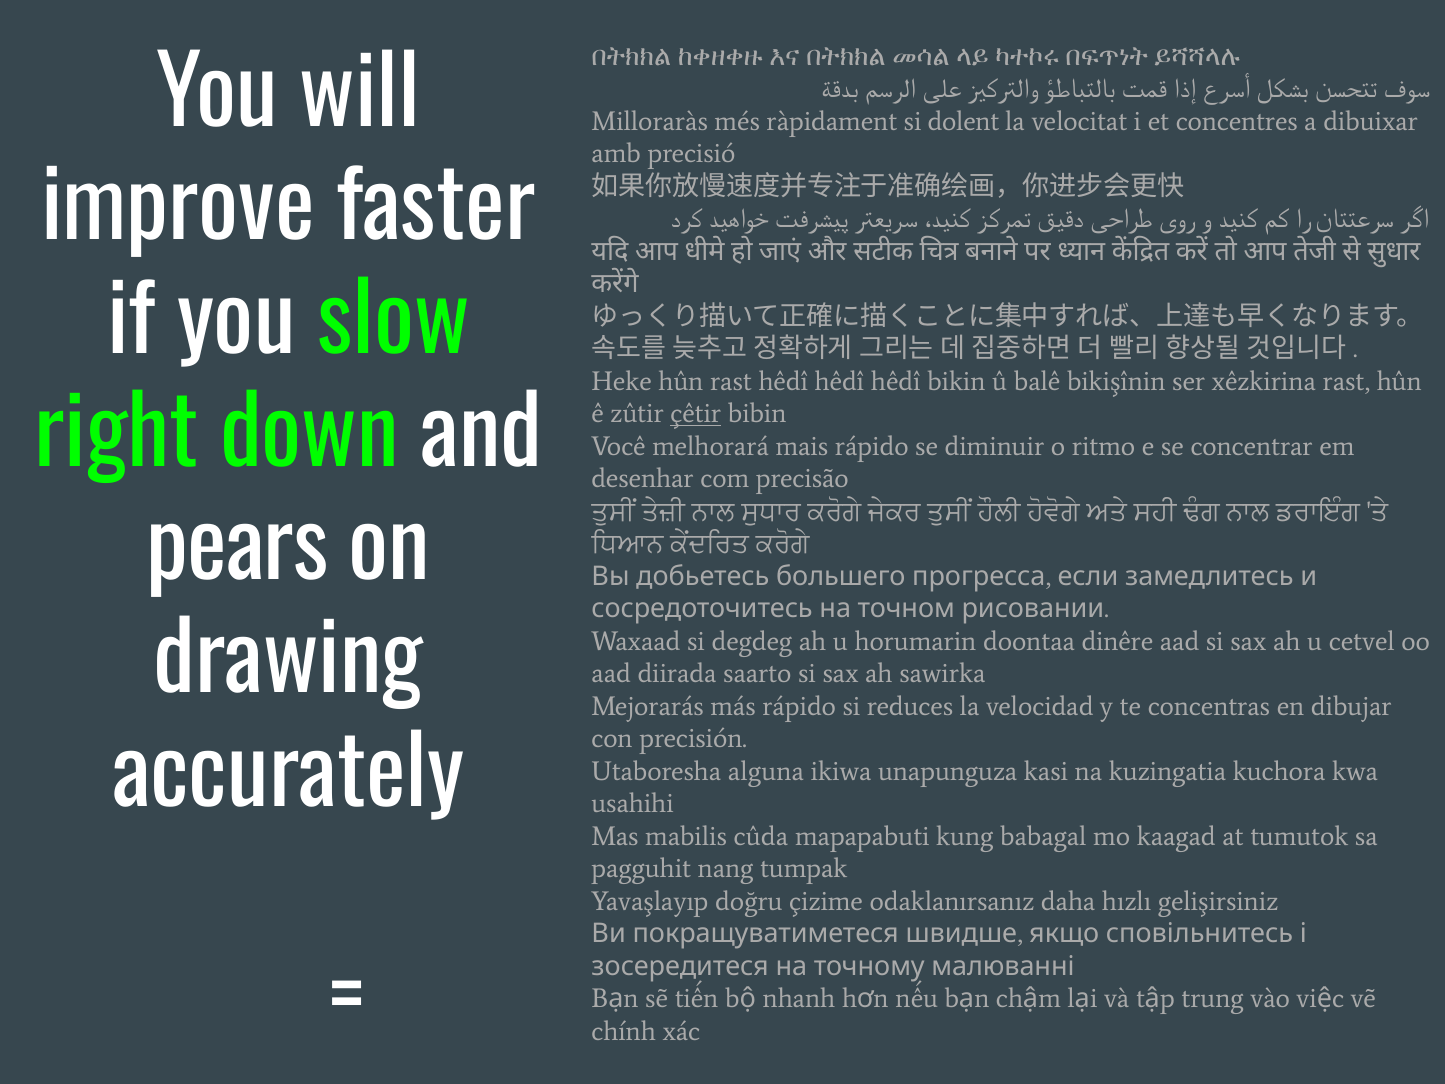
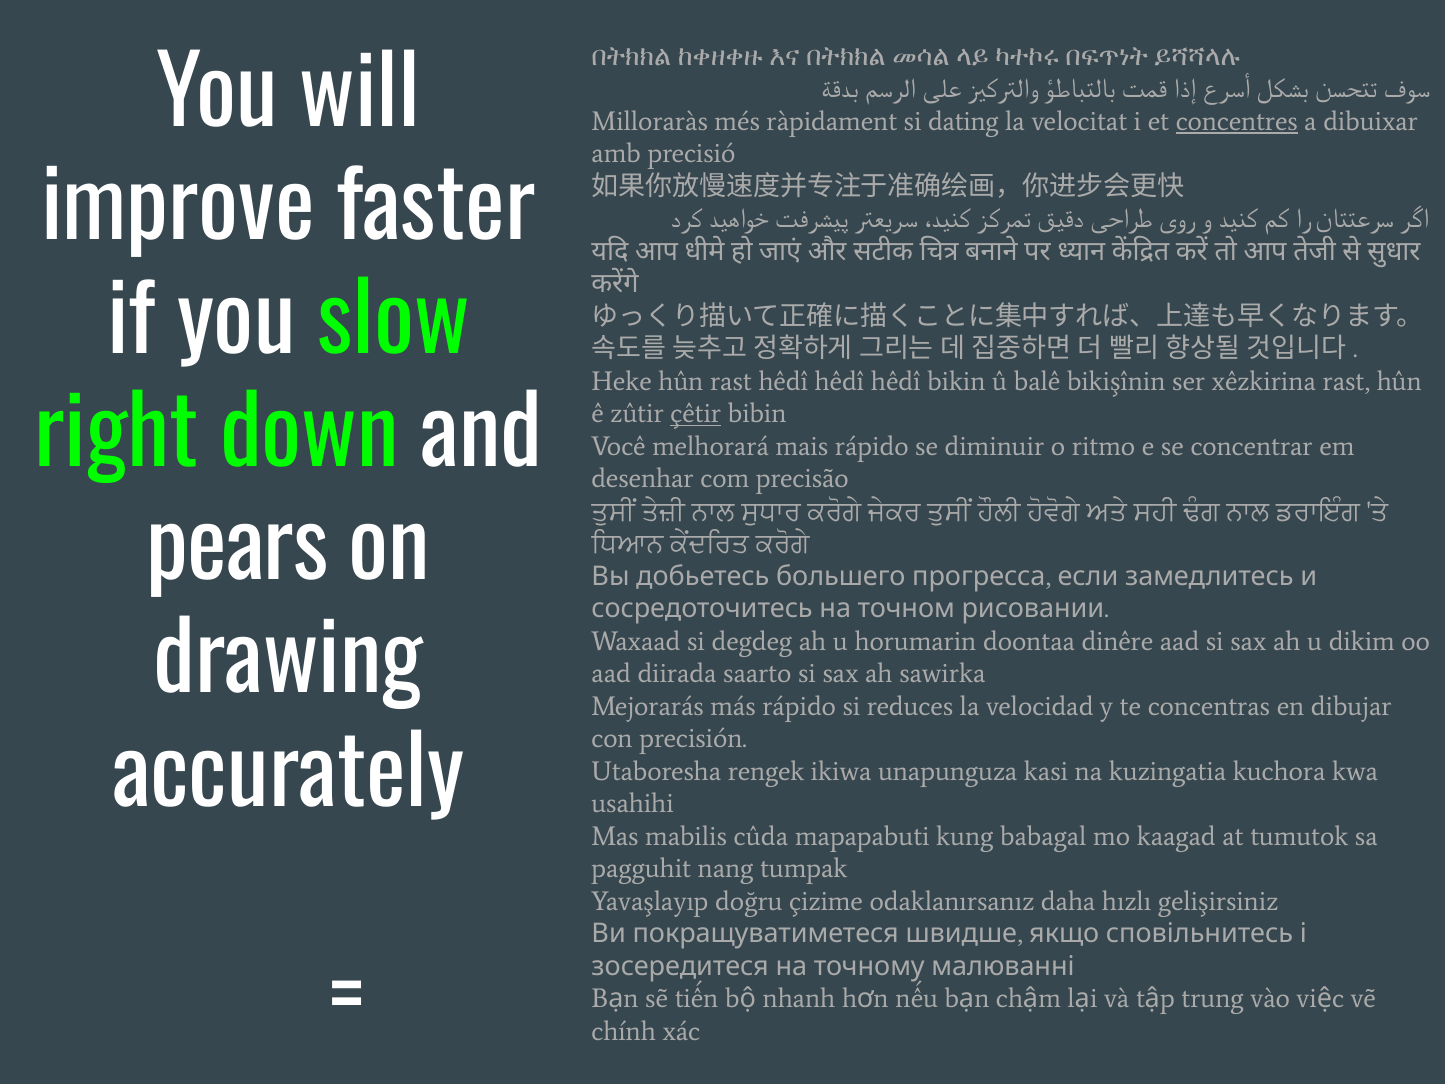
dolent: dolent -> dating (963, 121)
concentres underline: none -> present (1237, 121)
cetvel: cetvel -> dikim (1362, 641)
alguna: alguna -> rengek (766, 771)
